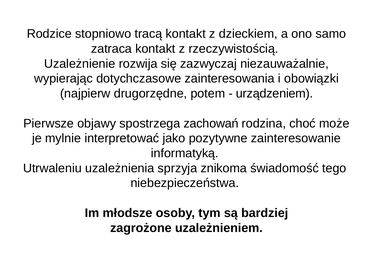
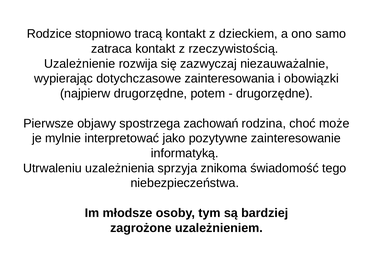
urządzeniem: urządzeniem -> drugorzędne (275, 93)
